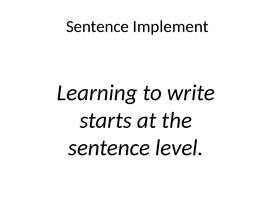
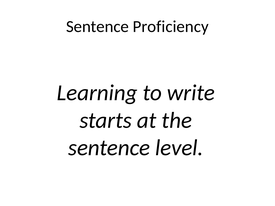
Implement: Implement -> Proficiency (171, 27)
